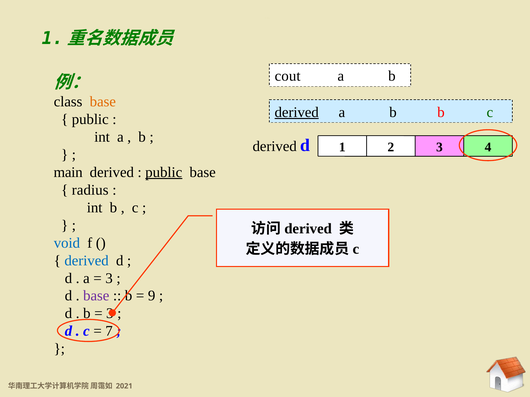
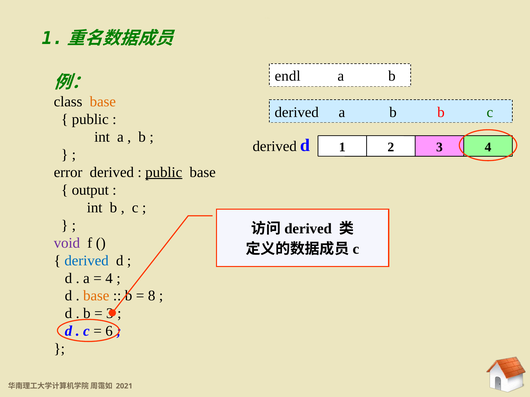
cout: cout -> endl (288, 76)
derived underline: present -> none (297, 112)
main: main -> error (68, 172)
radius: radius -> output (90, 190)
void colour: blue -> purple (67, 243)
3: 3 -> 4 (109, 279)
base colour: purple -> orange (96, 296)
9: 9 -> 8 (152, 296)
7: 7 -> 6 (109, 332)
